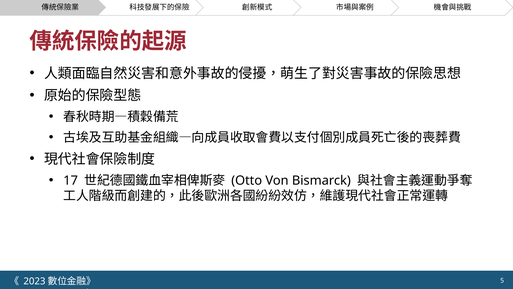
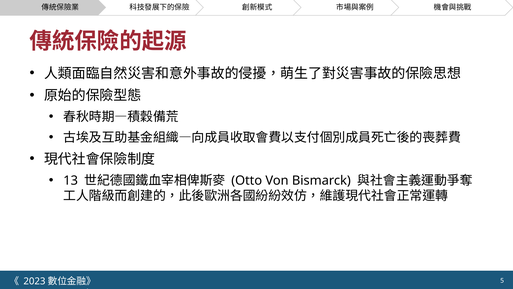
17: 17 -> 13 (71, 180)
